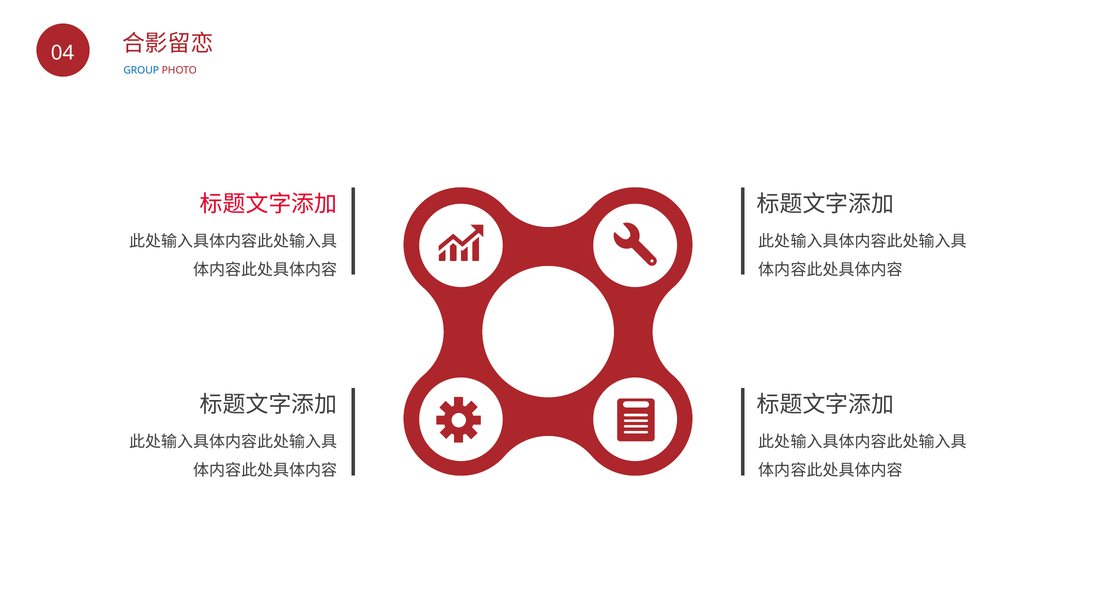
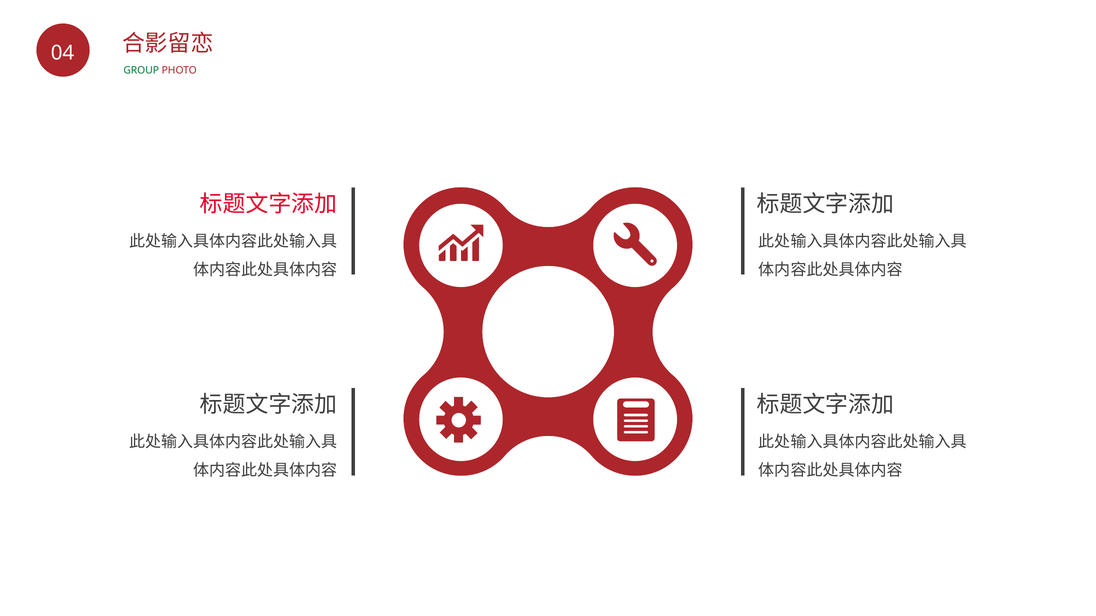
GROUP colour: blue -> green (141, 70)
